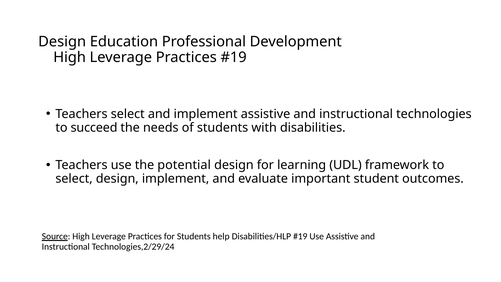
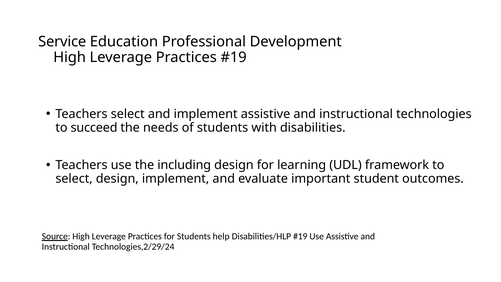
Design: Design -> Service (62, 42)
potential: potential -> including (184, 165)
